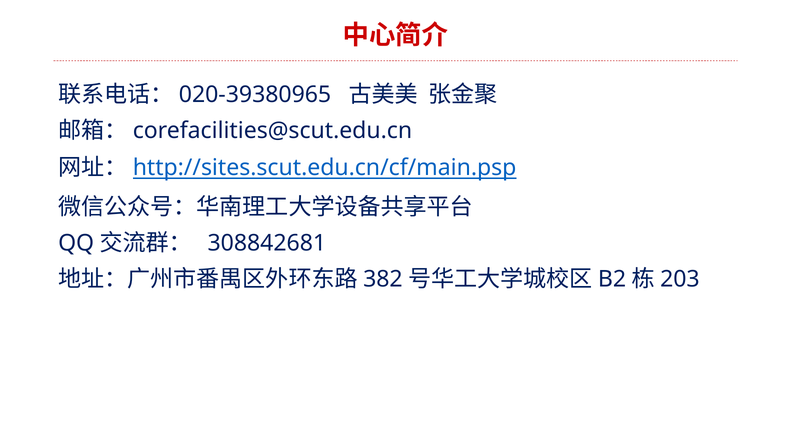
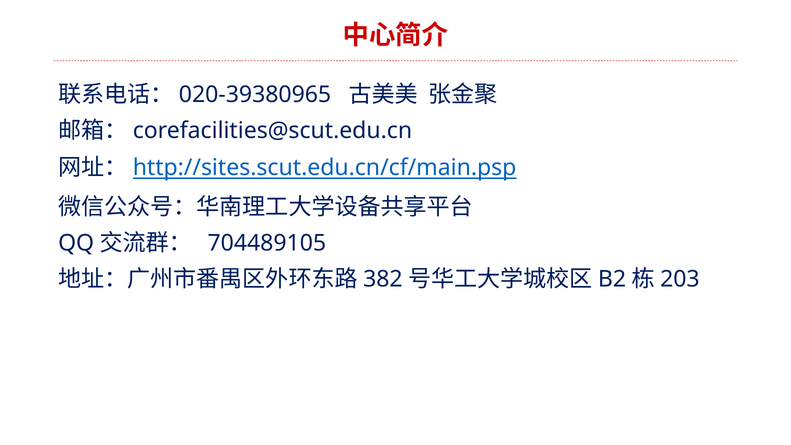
308842681: 308842681 -> 704489105 (267, 243)
